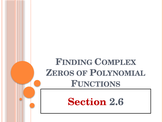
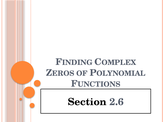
Section colour: red -> black (87, 102)
